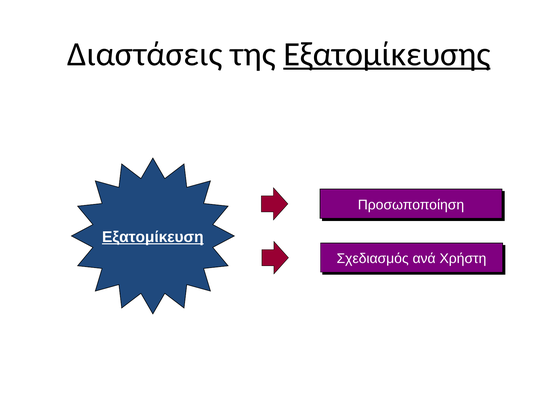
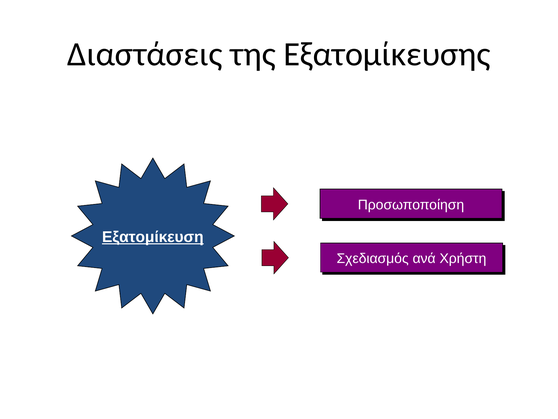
Εξατομίκευσης underline: present -> none (387, 54)
